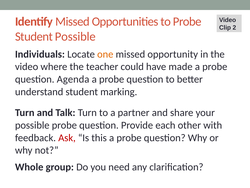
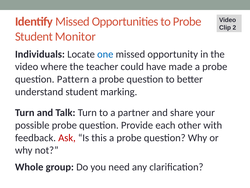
Student Possible: Possible -> Monitor (75, 36)
one colour: orange -> blue (105, 54)
Agenda: Agenda -> Pattern (73, 79)
